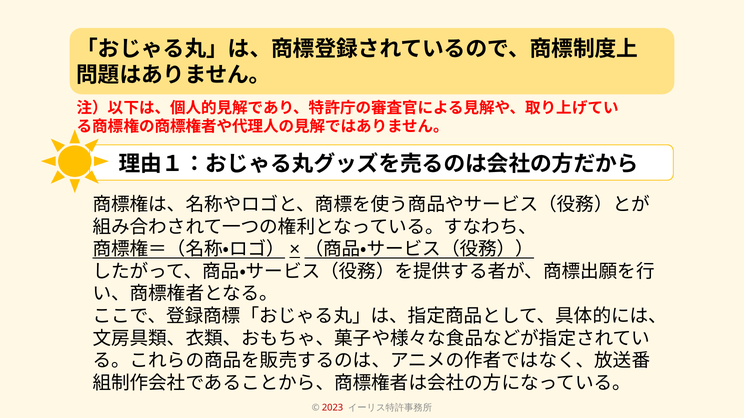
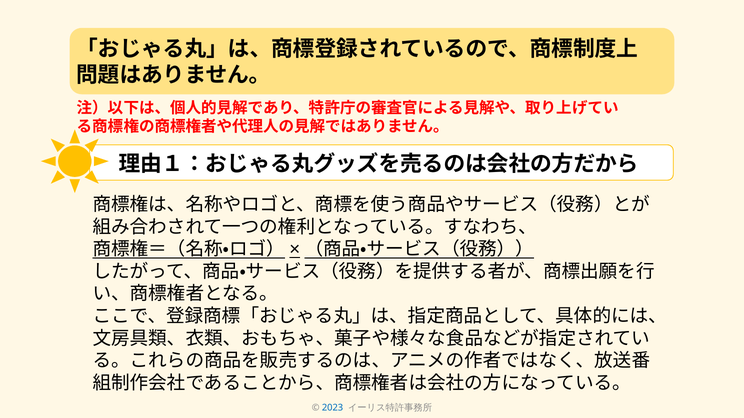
2023 colour: red -> blue (333, 408)
